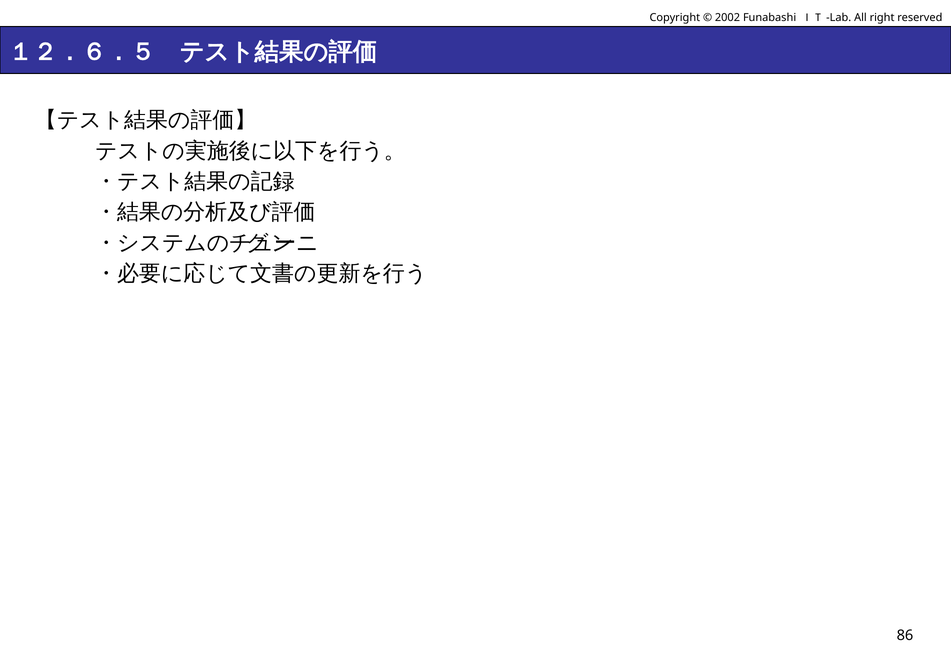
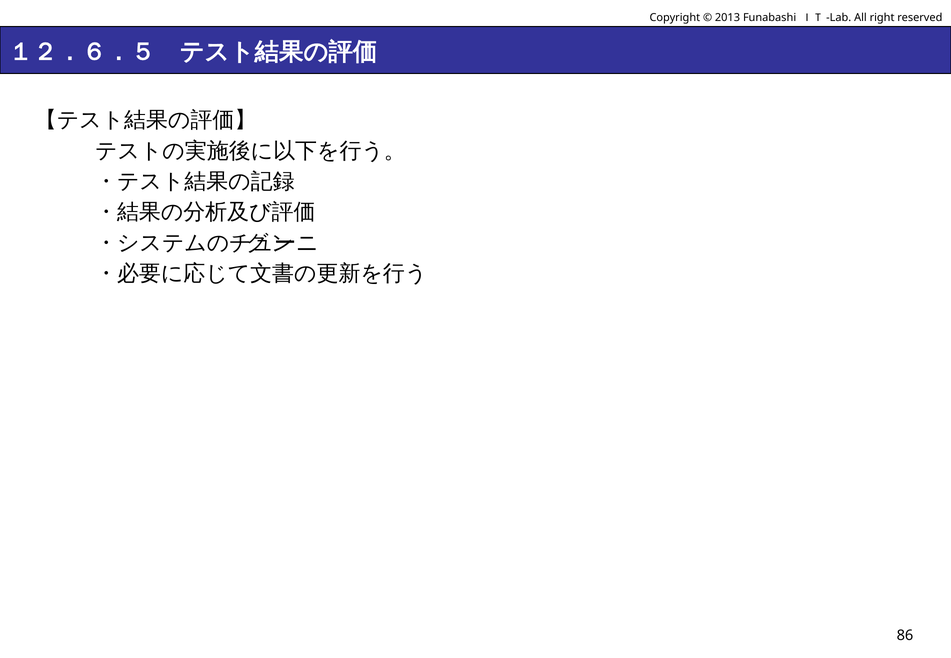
2002: 2002 -> 2013 (727, 18)
